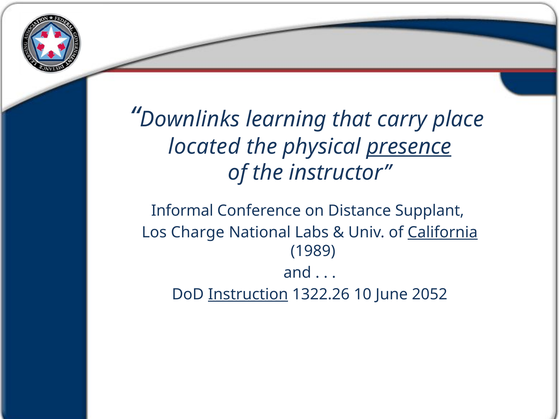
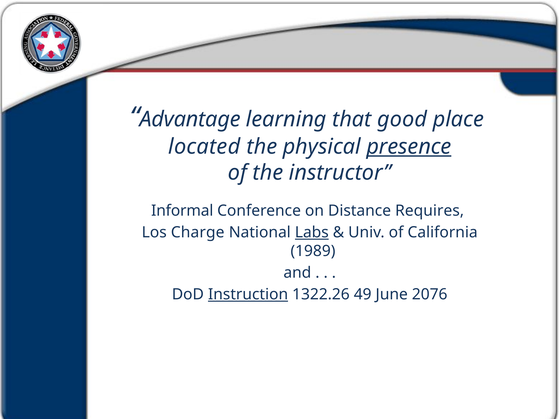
Downlinks: Downlinks -> Advantage (190, 119)
carry: carry -> good (402, 119)
Supplant: Supplant -> Requires (430, 211)
Labs underline: none -> present (312, 233)
California underline: present -> none (443, 233)
10: 10 -> 49 (363, 295)
2052: 2052 -> 2076 (430, 295)
